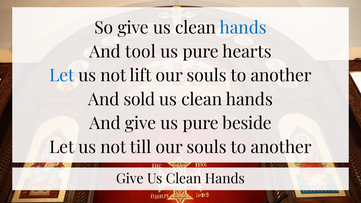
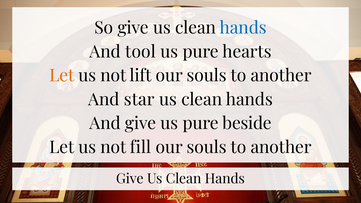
Let colour: blue -> orange (62, 76)
sold: sold -> star (139, 100)
till: till -> fill (141, 147)
